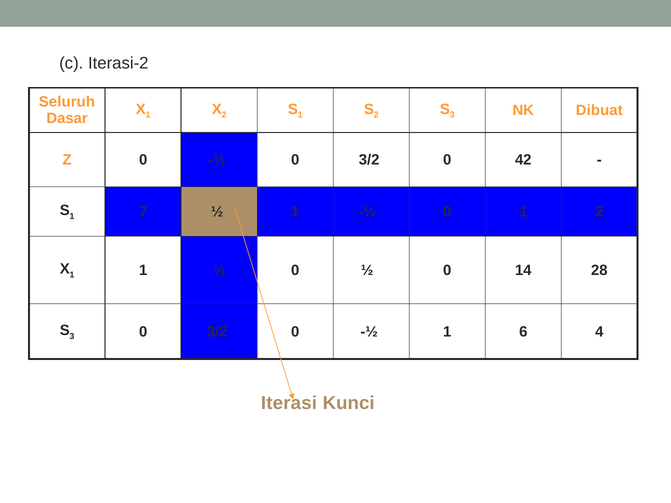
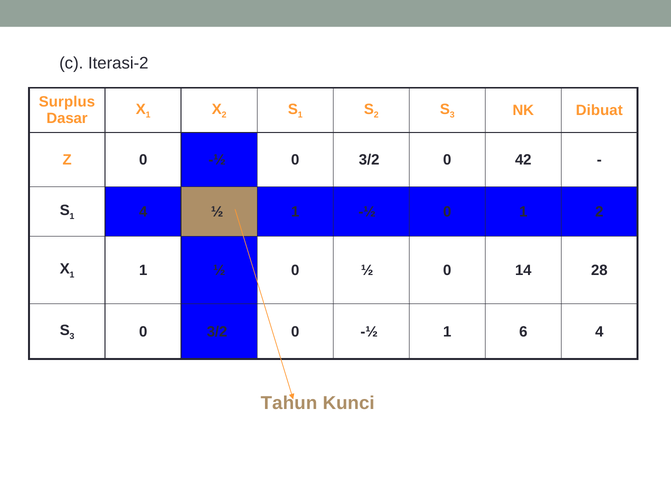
Seluruh: Seluruh -> Surplus (67, 102)
1 7: 7 -> 4 (143, 212)
Iterasi: Iterasi -> Tahun (289, 403)
